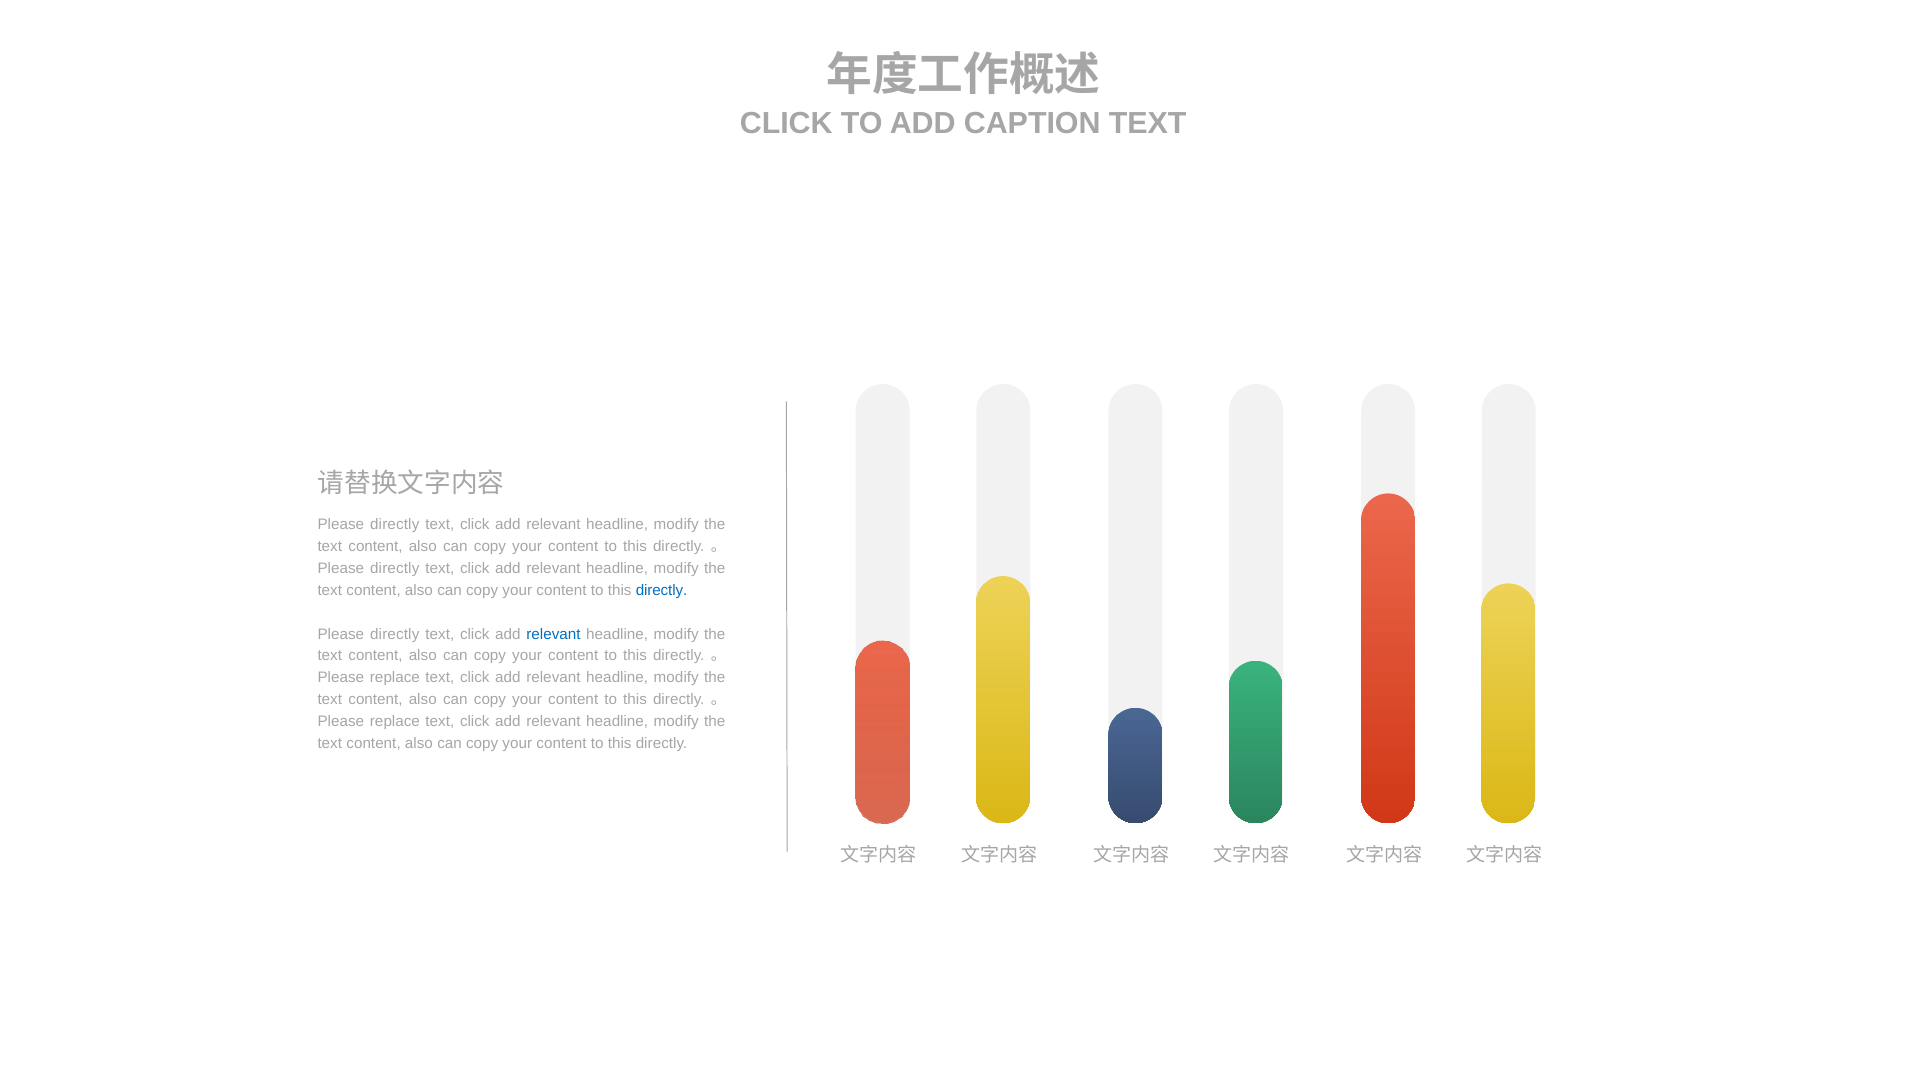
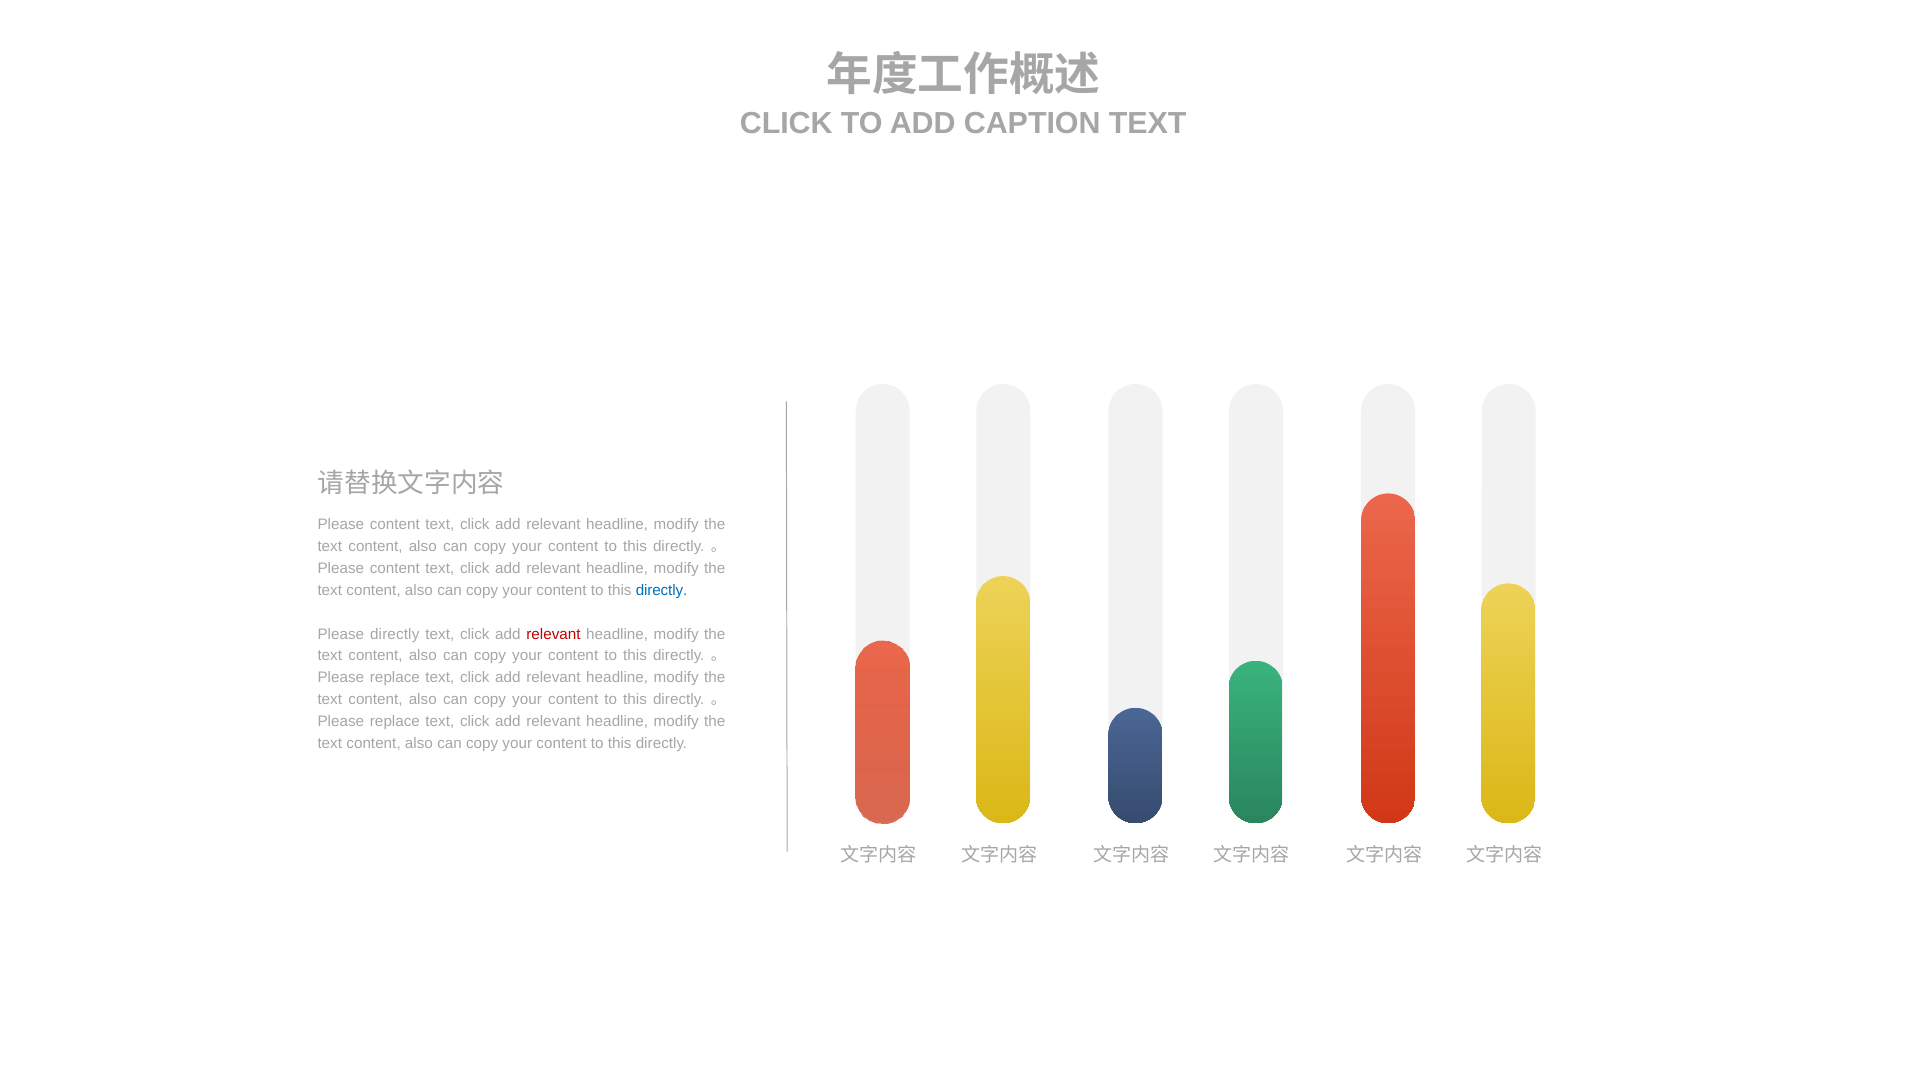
directly: directly -> content (395, 525)
directly: directly -> content (395, 568)
relevant colour: blue -> red (553, 634)
